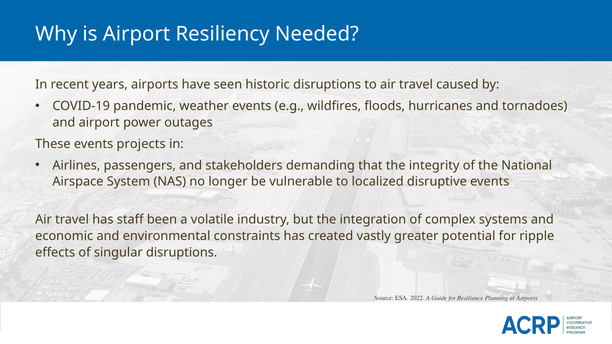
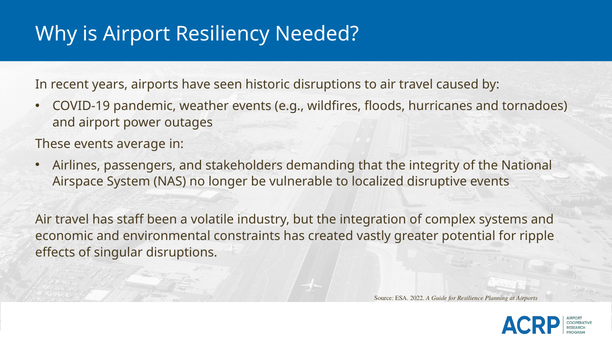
projects: projects -> average (141, 144)
